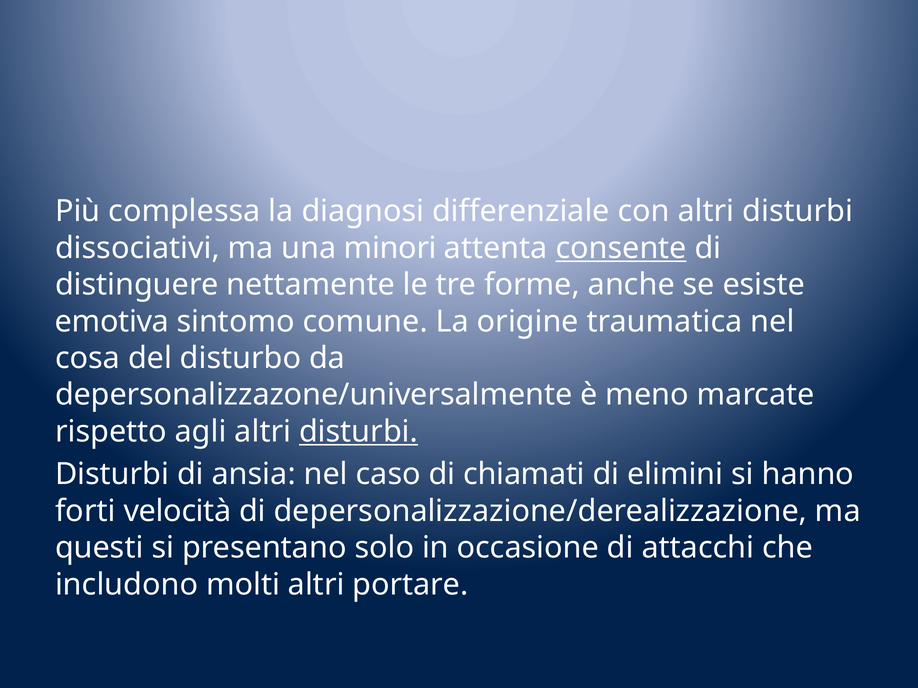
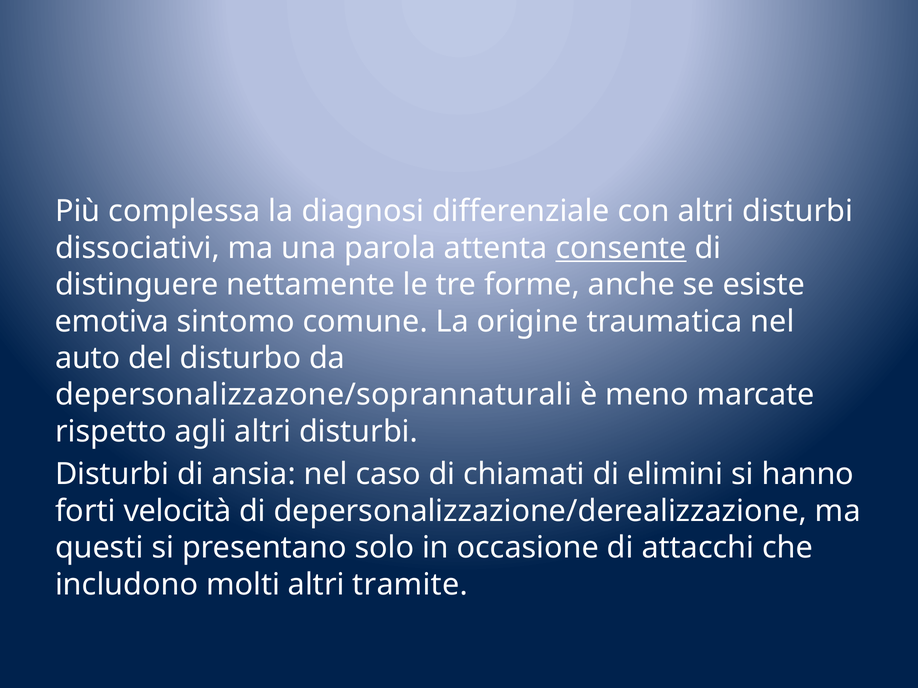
minori: minori -> parola (390, 248)
cosa: cosa -> auto (88, 358)
depersonalizzazone/universalmente: depersonalizzazone/universalmente -> depersonalizzazone/soprannaturali (314, 395)
disturbi underline: present -> none (358, 432)
portare: portare -> tramite (410, 585)
